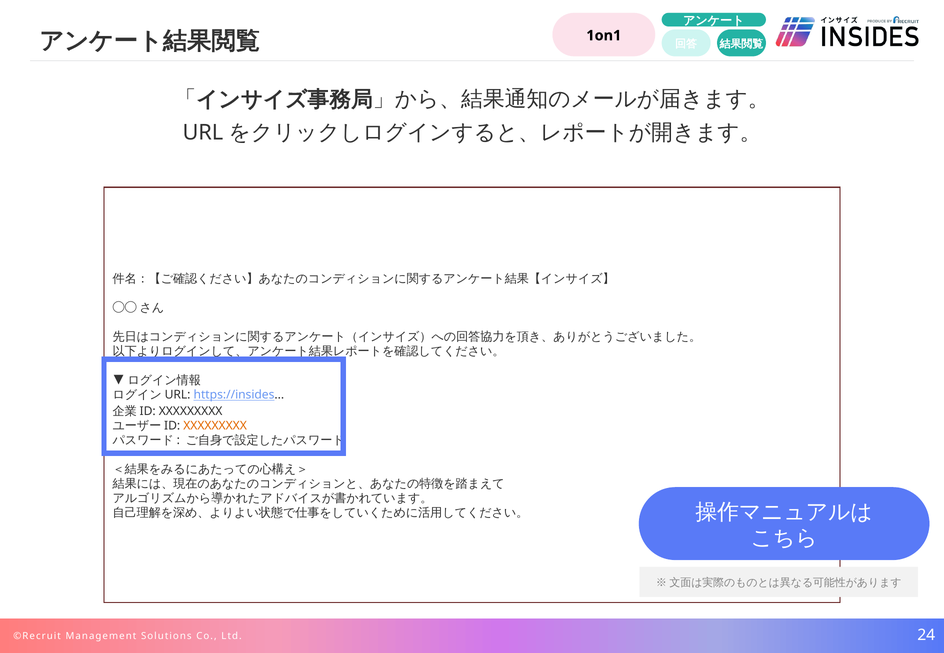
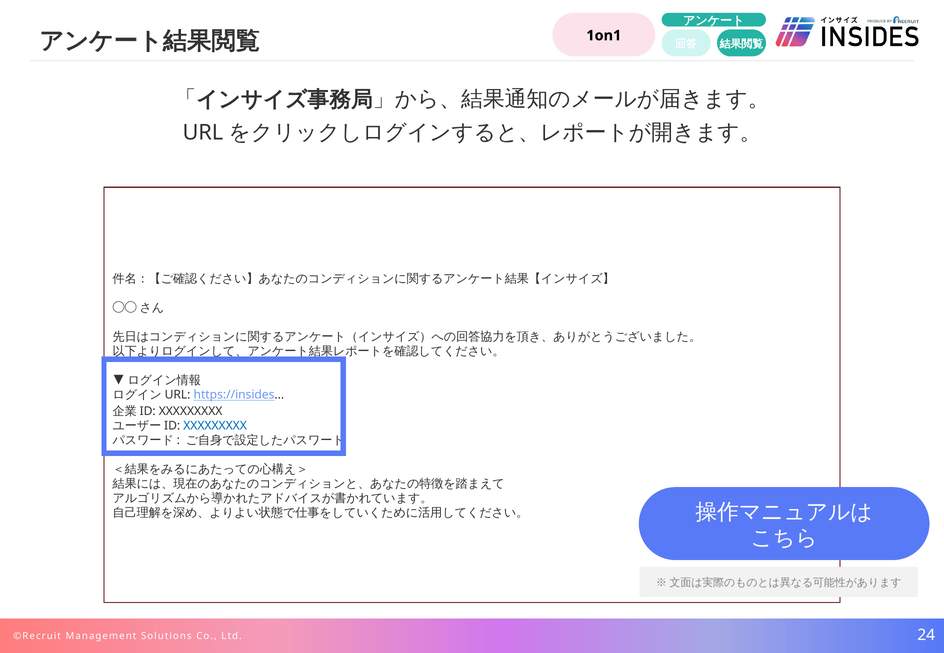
XXXXXXXXX colour: orange -> blue (215, 426)
